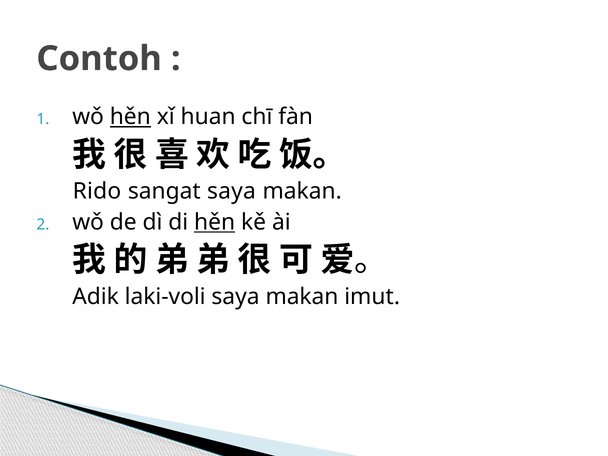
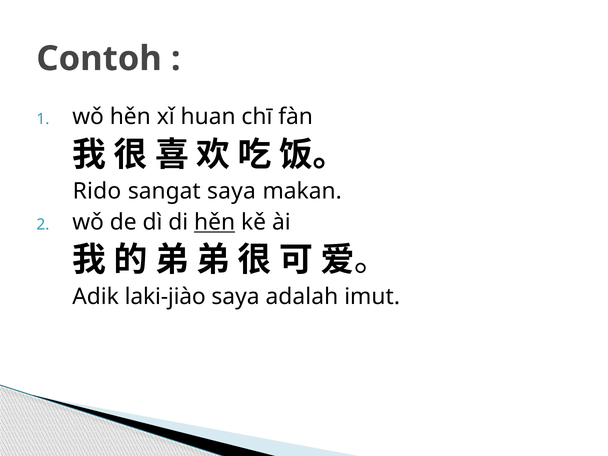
hěn underline: present -> none (130, 117)
laki-voli: laki-voli -> laki-jiào (165, 297)
makan: makan -> adalah (302, 297)
